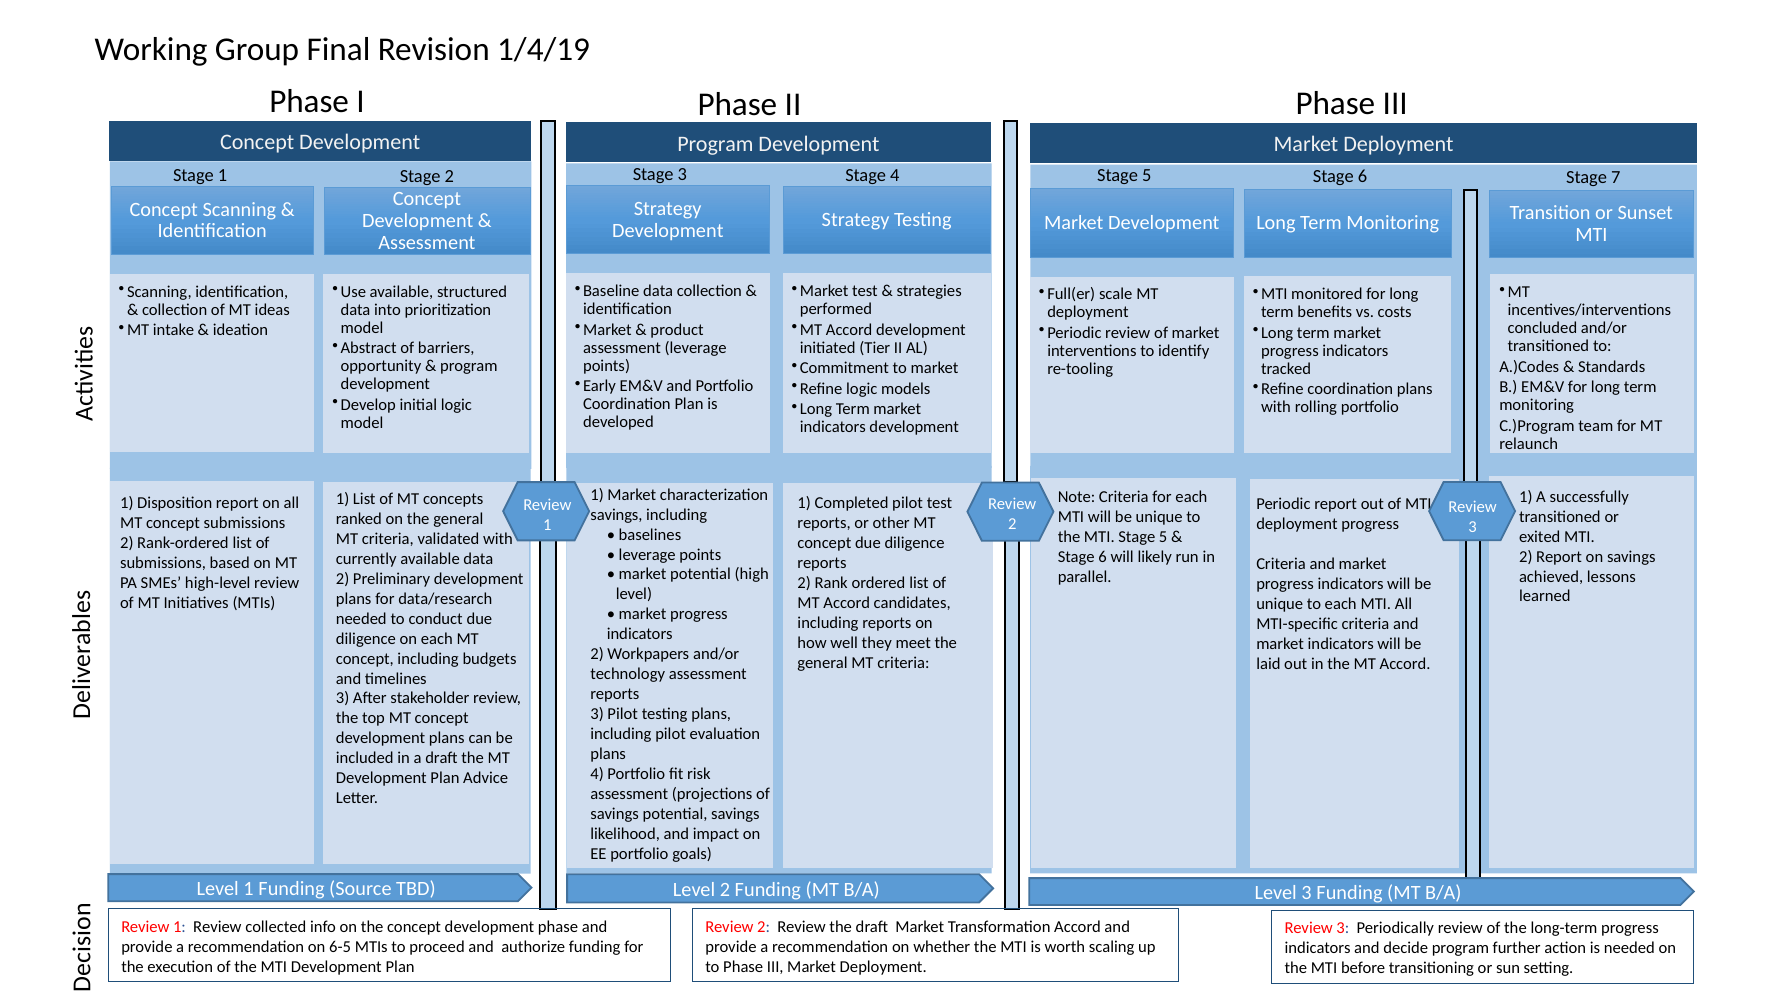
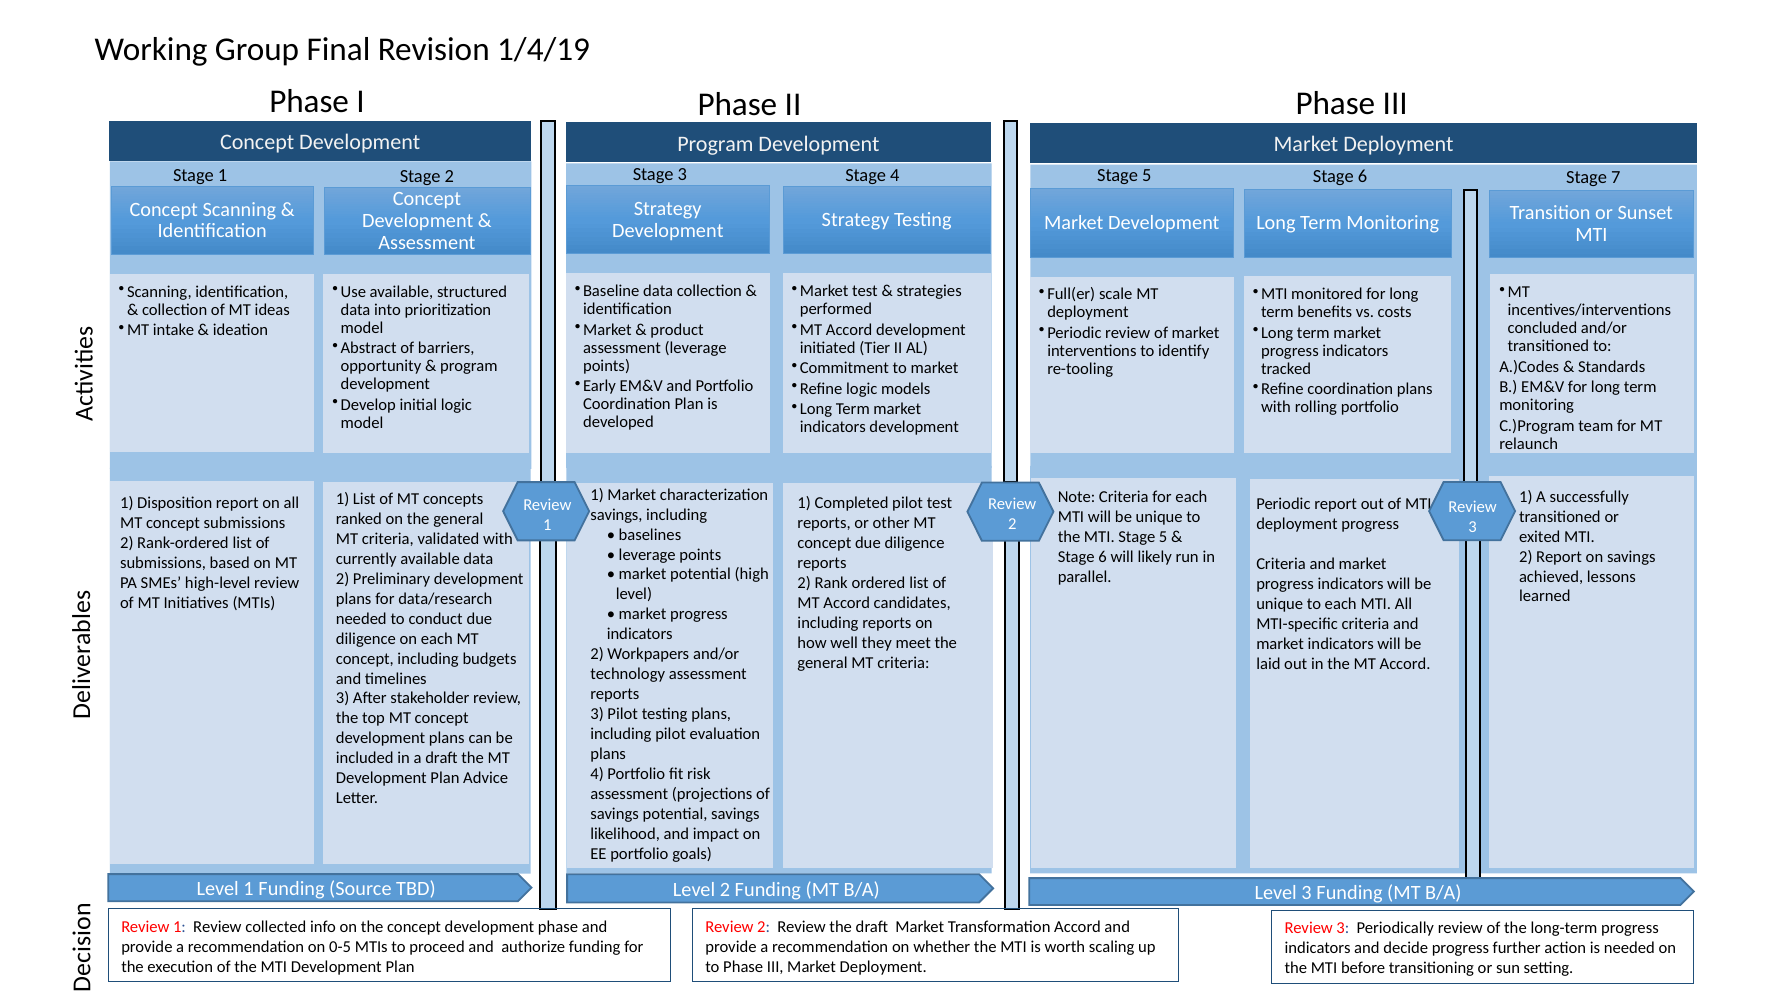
6-5: 6-5 -> 0-5 (340, 946)
decide program: program -> progress (1460, 948)
